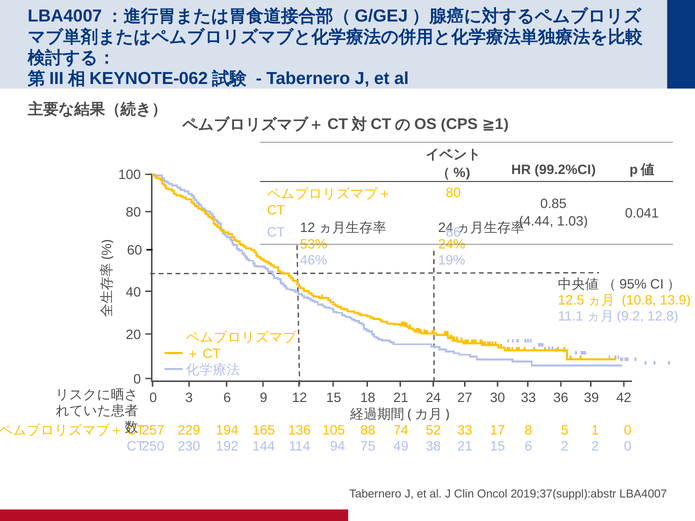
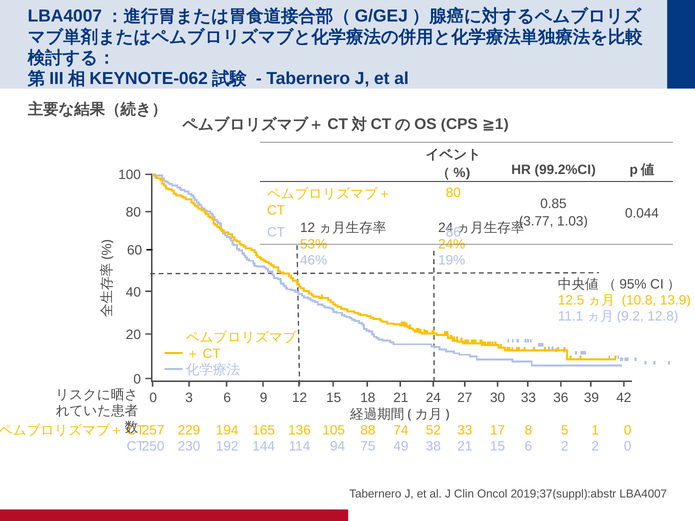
0.041: 0.041 -> 0.044 (642, 213)
4.44: 4.44 -> 3.77 (538, 221)
